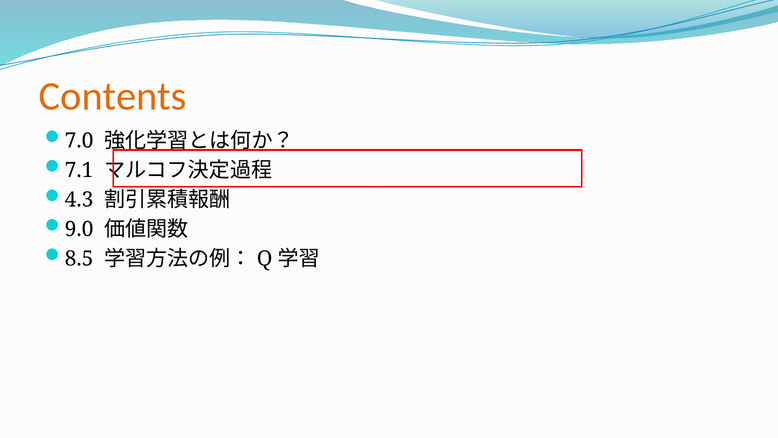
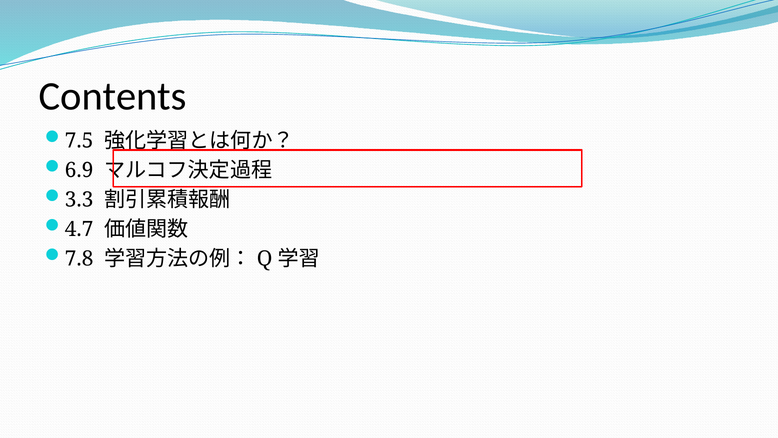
Contents colour: orange -> black (113, 96)
7.0: 7.0 -> 7.5 (79, 140)
7.1: 7.1 -> 6.9 (79, 170)
4.3: 4.3 -> 3.3 (79, 199)
9.0: 9.0 -> 4.7 (79, 229)
8.5: 8.5 -> 7.8 (79, 258)
